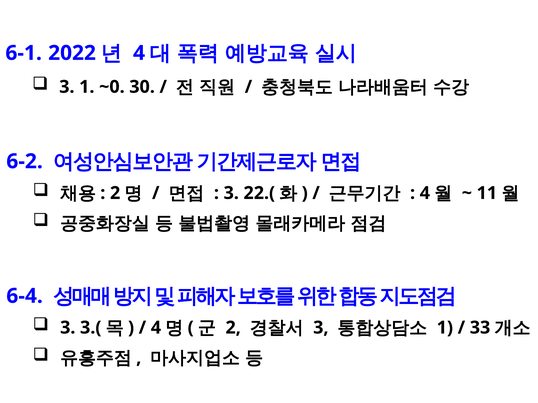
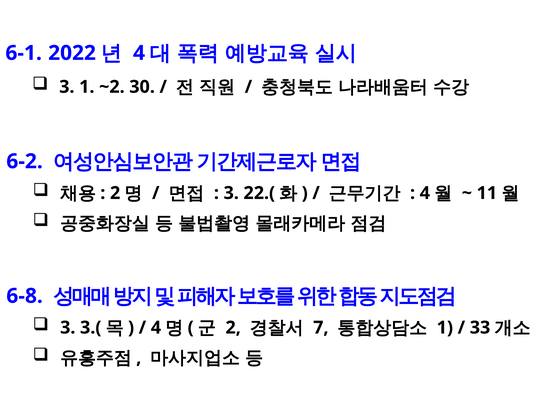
~0: ~0 -> ~2 (112, 87)
6-4: 6-4 -> 6-8 (25, 296)
3: 3 -> 7 (321, 328)
